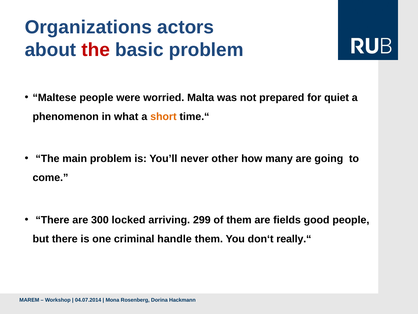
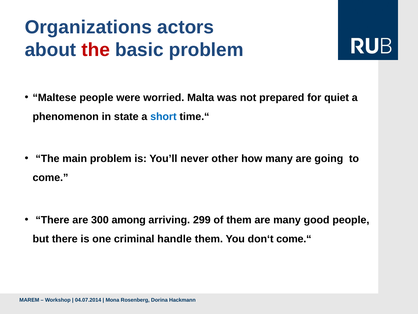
what: what -> state (126, 116)
short colour: orange -> blue (163, 116)
locked: locked -> among (129, 220)
are fields: fields -> many (287, 220)
really.“: really.“ -> come.“ (294, 239)
